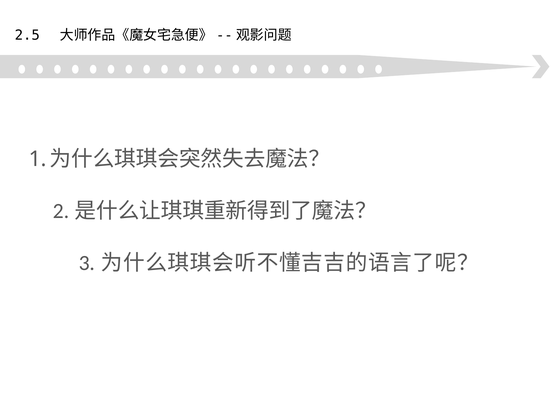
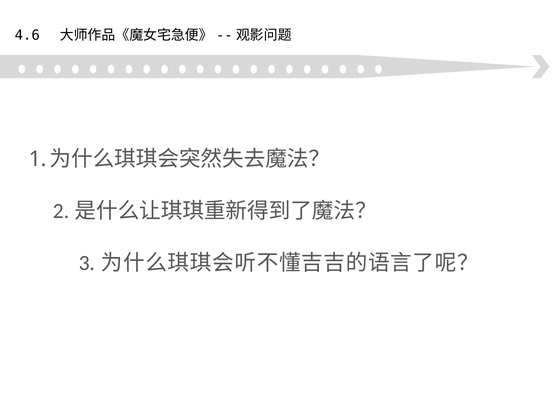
2.5: 2.5 -> 4.6 (27, 35)
